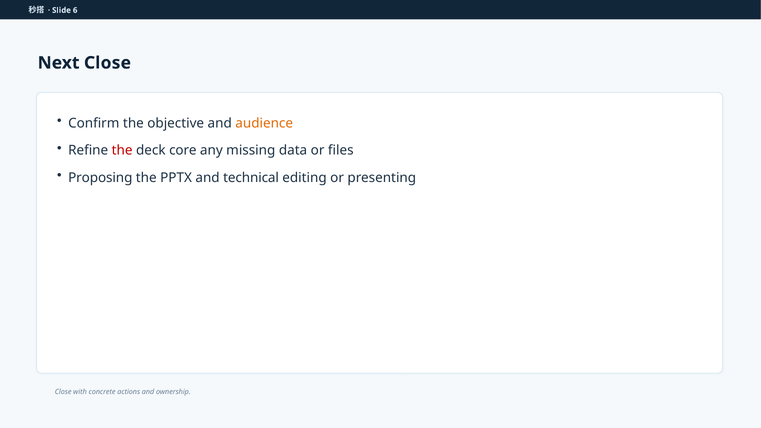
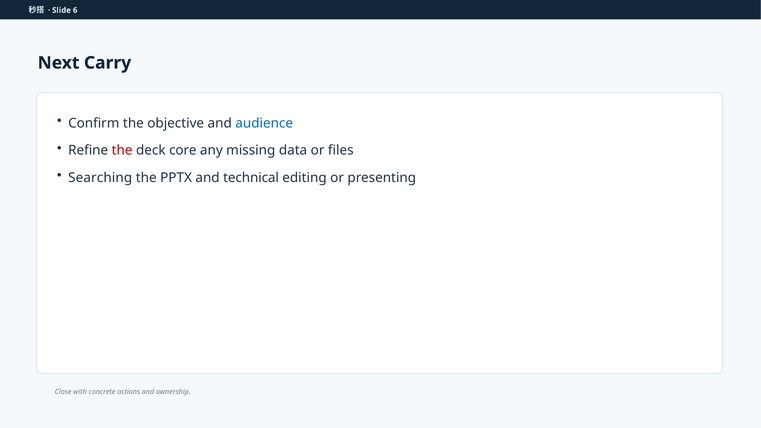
Next Close: Close -> Carry (108, 63)
audience colour: orange -> blue (264, 123)
Proposing: Proposing -> Searching (100, 178)
